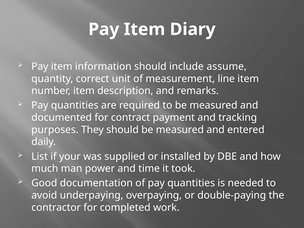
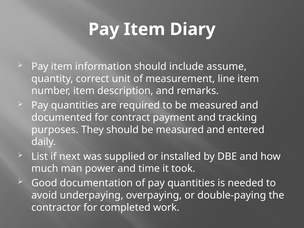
your: your -> next (70, 156)
